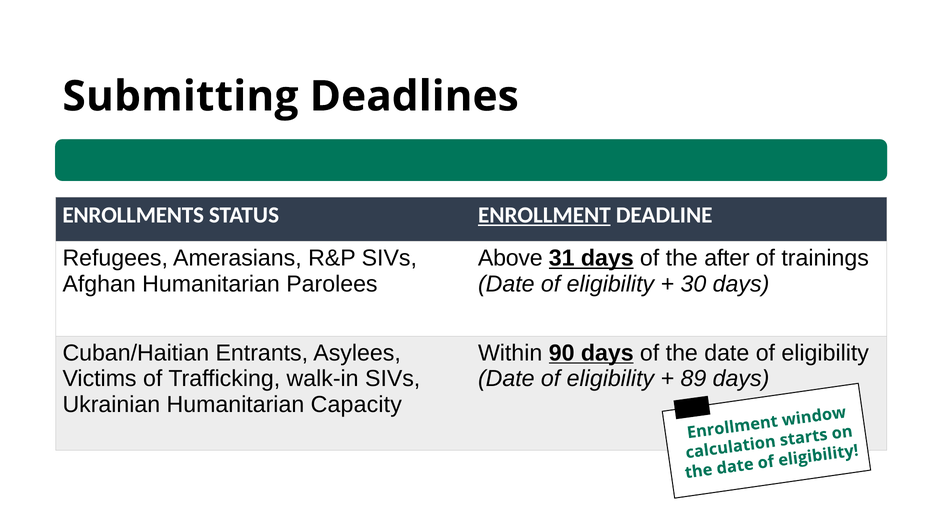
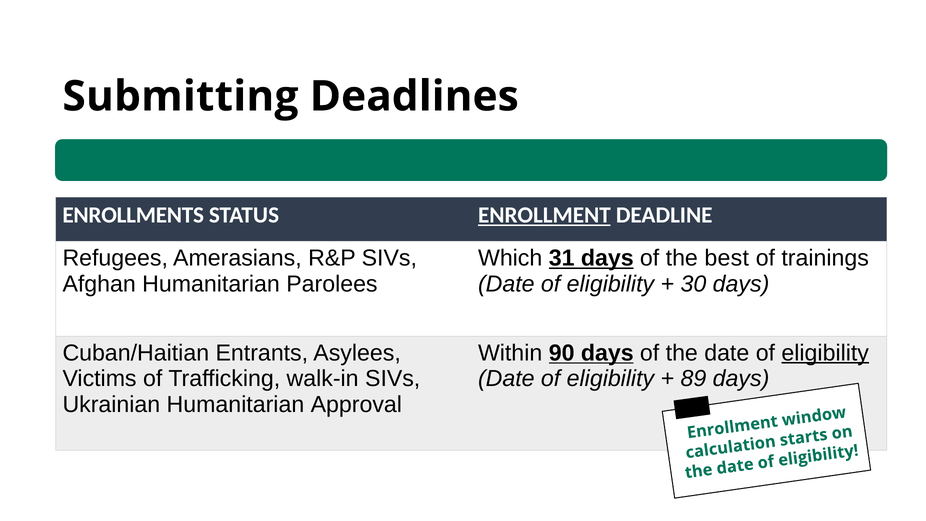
Above: Above -> Which (510, 258)
after: after -> best (727, 258)
eligibility underline: none -> present (825, 353)
Capacity: Capacity -> Approval (356, 404)
